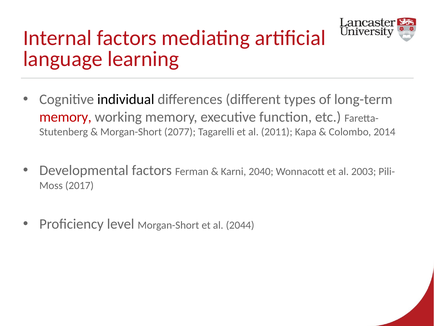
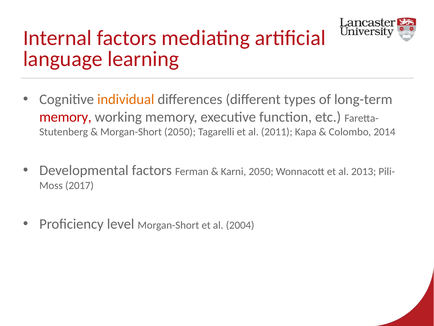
individual colour: black -> orange (126, 99)
Morgan-Short 2077: 2077 -> 2050 (180, 132)
Karni 2040: 2040 -> 2050 (261, 171)
2003: 2003 -> 2013 (364, 171)
2044: 2044 -> 2004 (240, 225)
